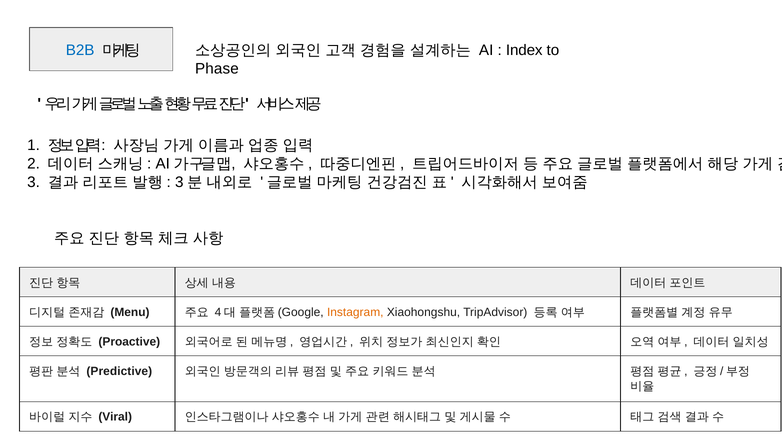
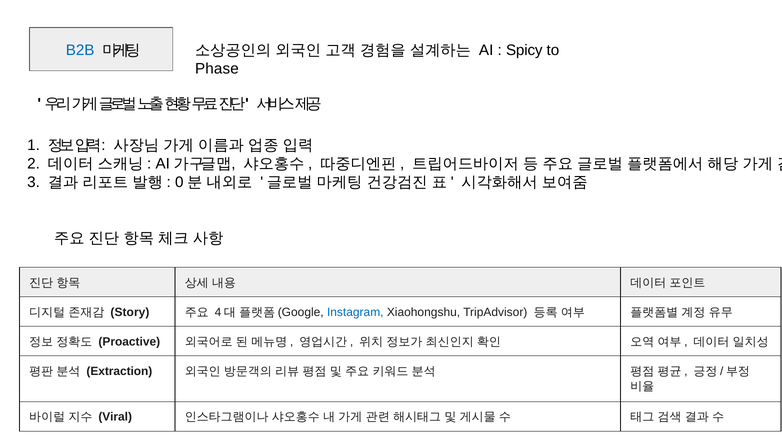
Index: Index -> Spicy (524, 50)
3: 3 -> 0 (179, 182)
Menu: Menu -> Story (130, 312)
Instagram colour: orange -> blue (355, 312)
Predictive: Predictive -> Extraction (119, 371)
